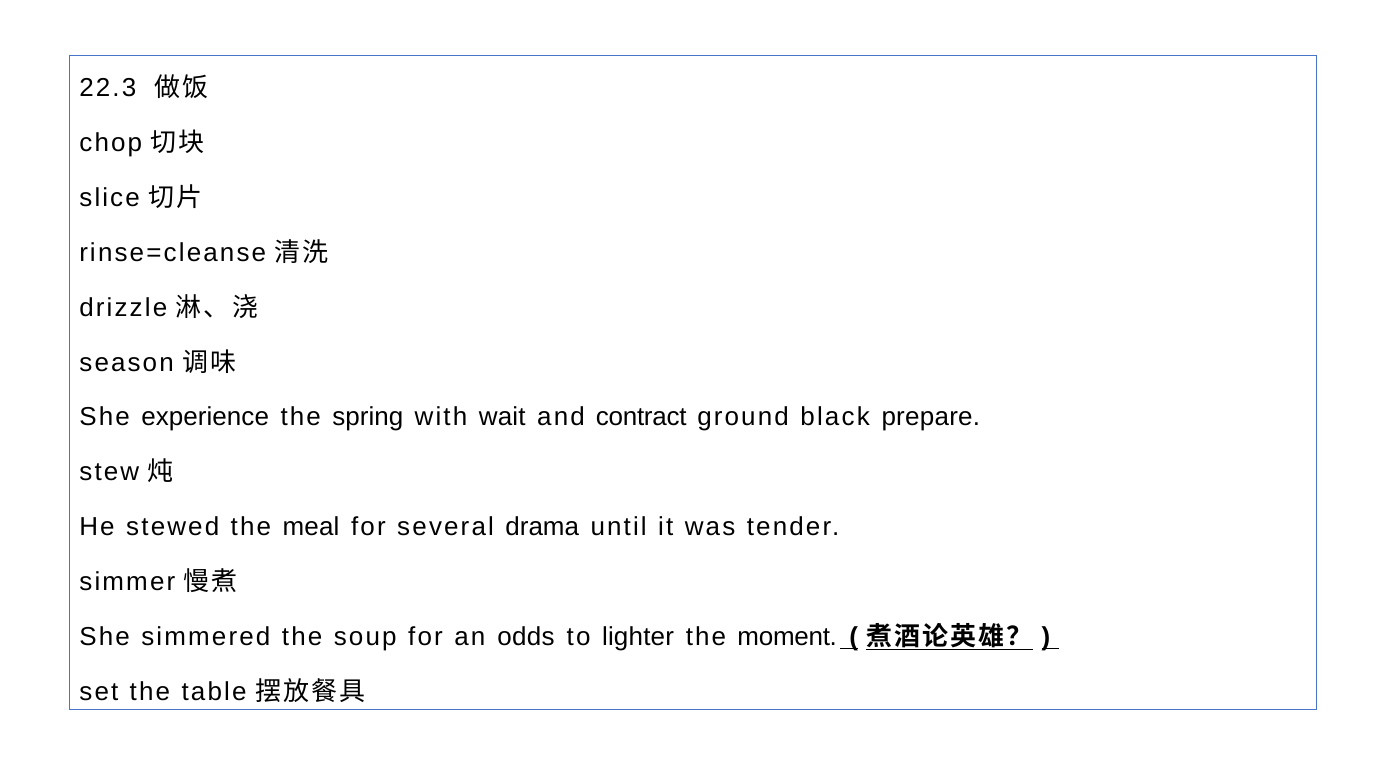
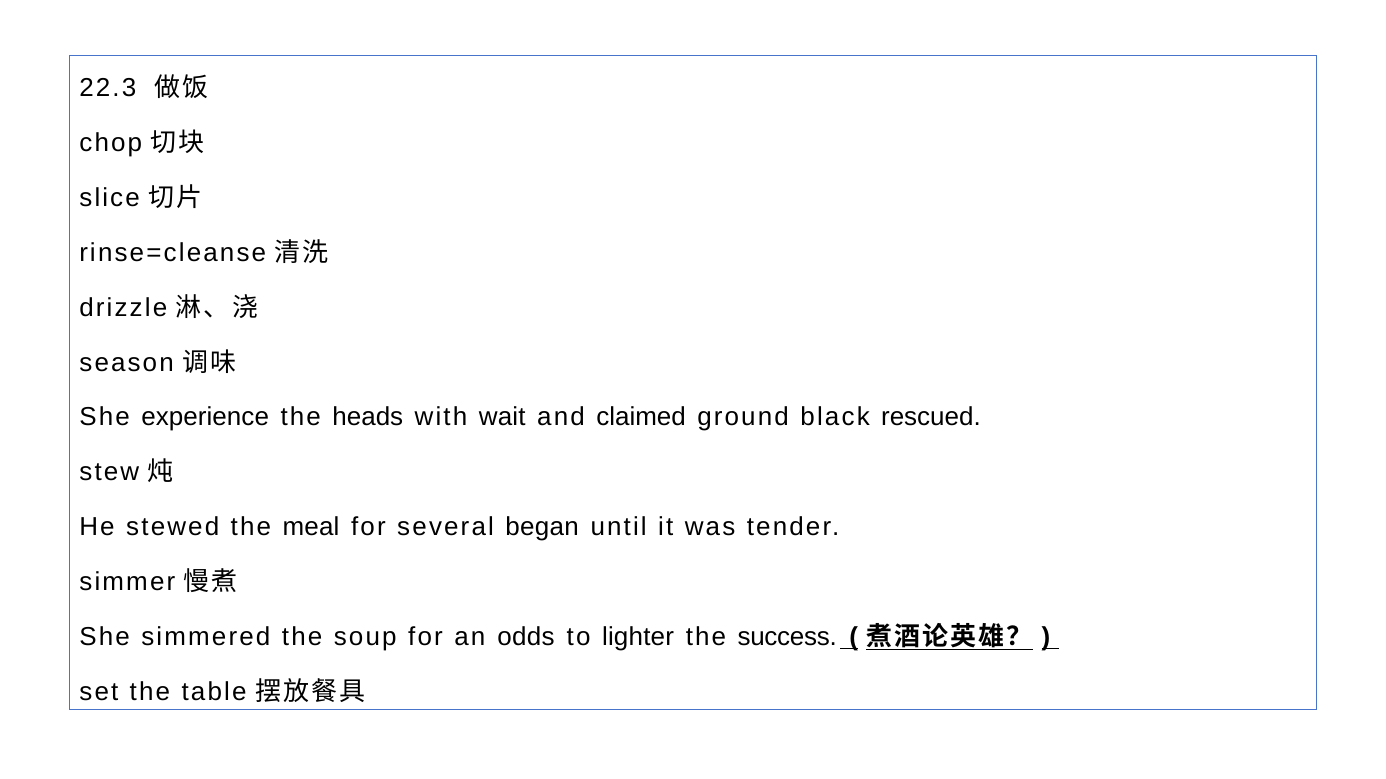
spring: spring -> heads (368, 418)
contract: contract -> claimed (641, 418)
prepare: prepare -> rescued (931, 418)
drama: drama -> began (542, 528)
moment: moment -> success (787, 638)
